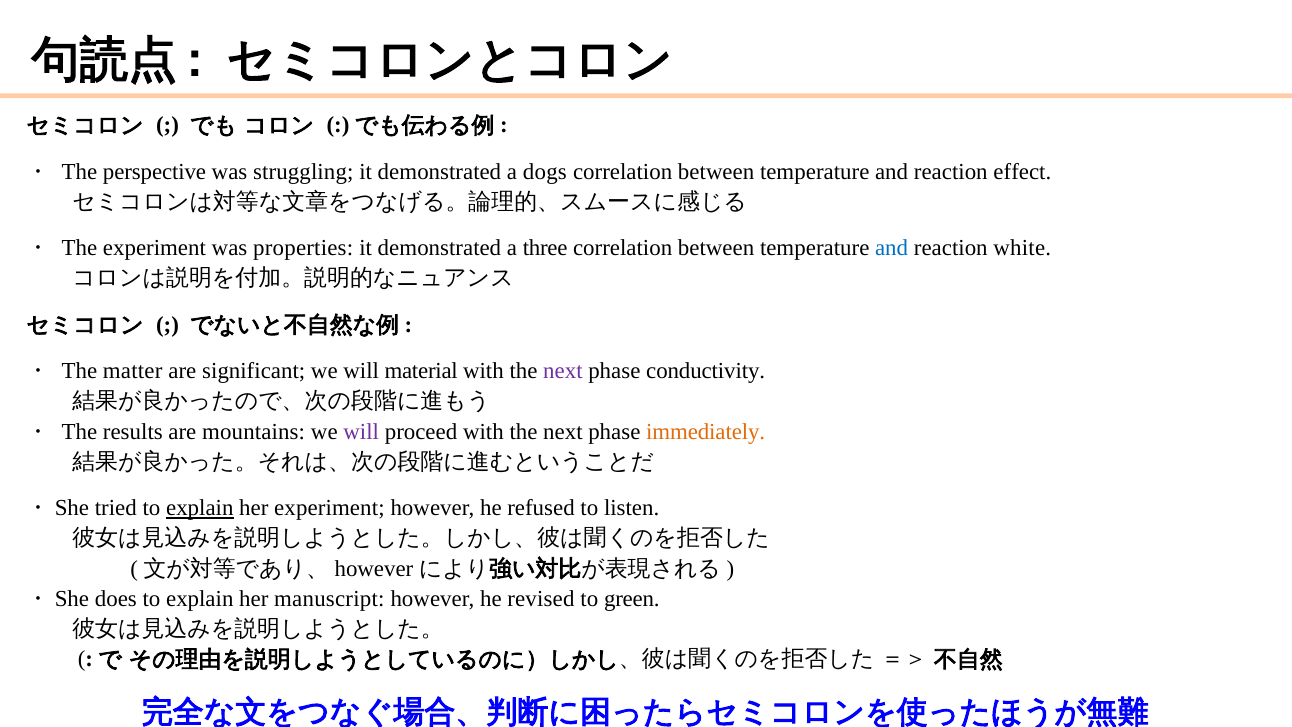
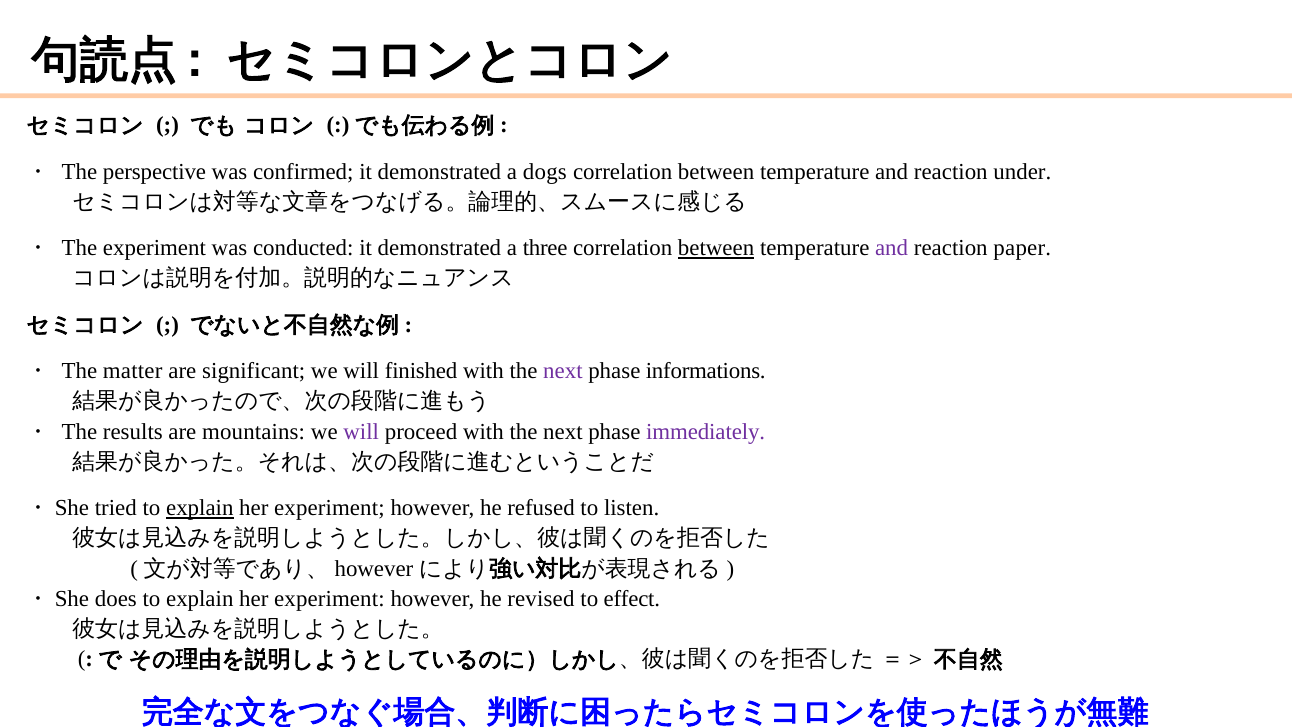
struggling: struggling -> confirmed (303, 171)
effect: effect -> under (1022, 171)
properties: properties -> conducted (303, 248)
between underline: none -> present (716, 248)
and colour: blue -> purple (892, 248)
white: white -> paper (1022, 248)
material: material -> finished (421, 371)
conductivity: conductivity -> informations (706, 371)
immediately colour: orange -> purple (706, 431)
manuscript: manuscript -> experiment (329, 599)
green: green -> effect (632, 599)
